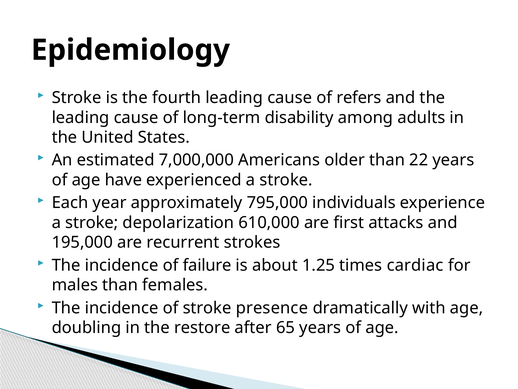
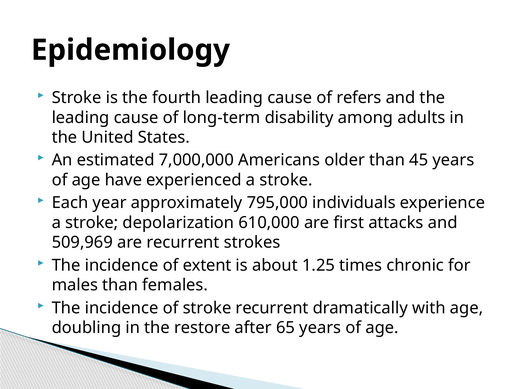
22: 22 -> 45 (419, 160)
195,000: 195,000 -> 509,969 (82, 242)
failure: failure -> extent (207, 265)
cardiac: cardiac -> chronic (415, 265)
stroke presence: presence -> recurrent (272, 307)
